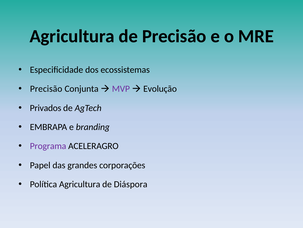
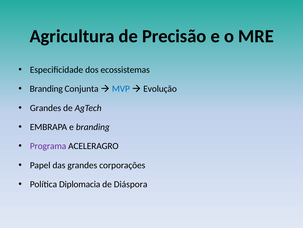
Precisão: Precisão -> Branding (46, 89)
MVP colour: purple -> blue (121, 89)
Privados: Privados -> Grandes (46, 108)
Política Agricultura: Agricultura -> Diplomacia (80, 184)
